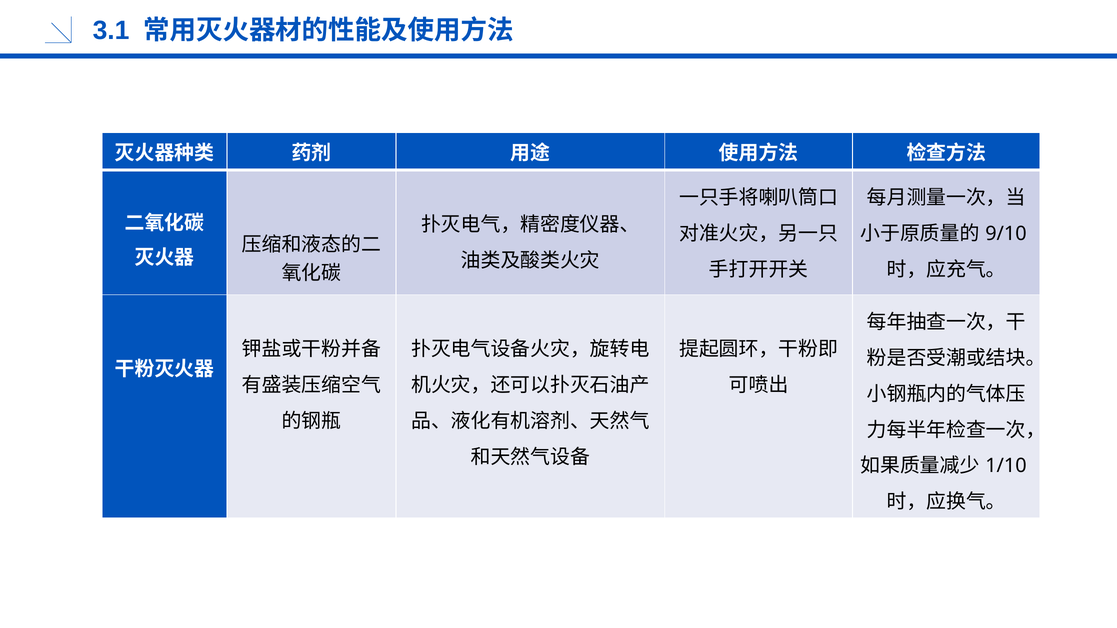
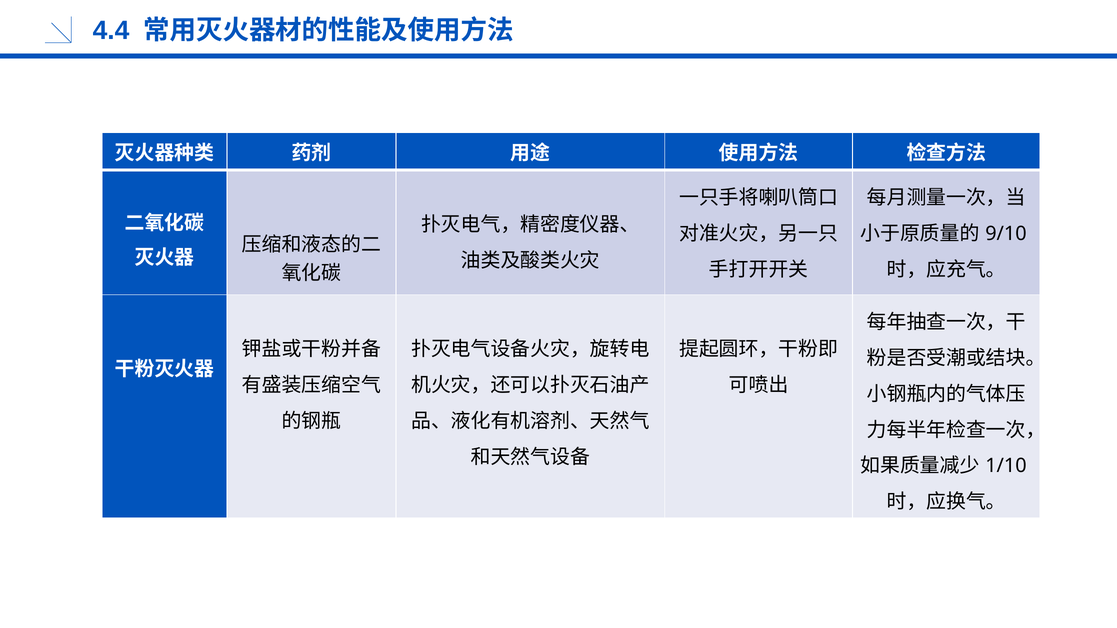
3.1: 3.1 -> 4.4 (111, 31)
